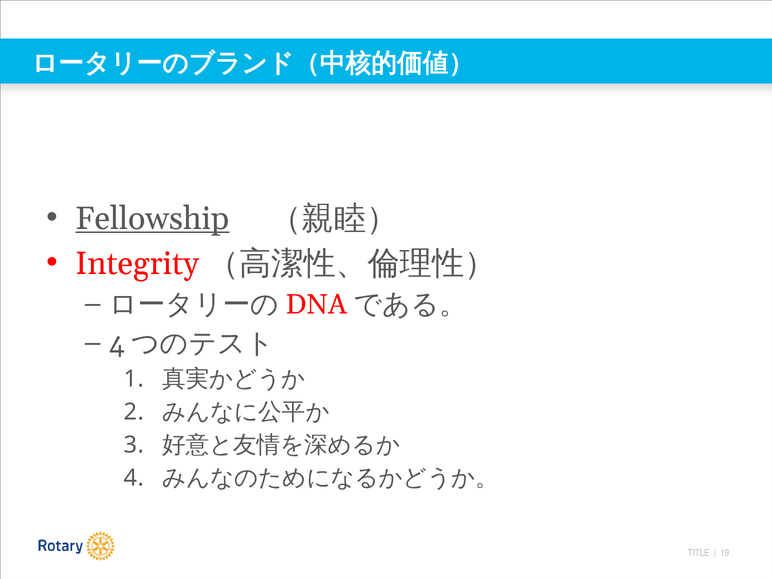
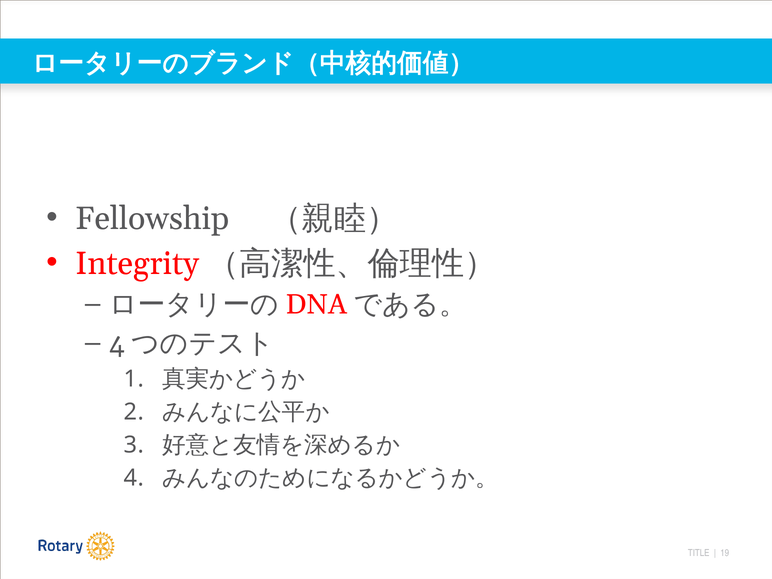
Fellowship underline: present -> none (153, 218)
